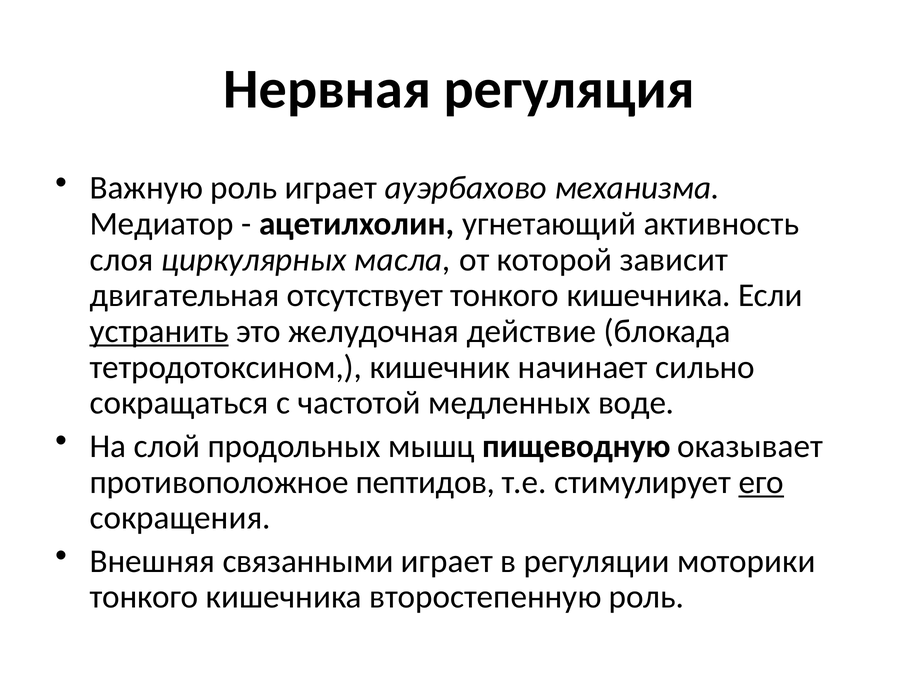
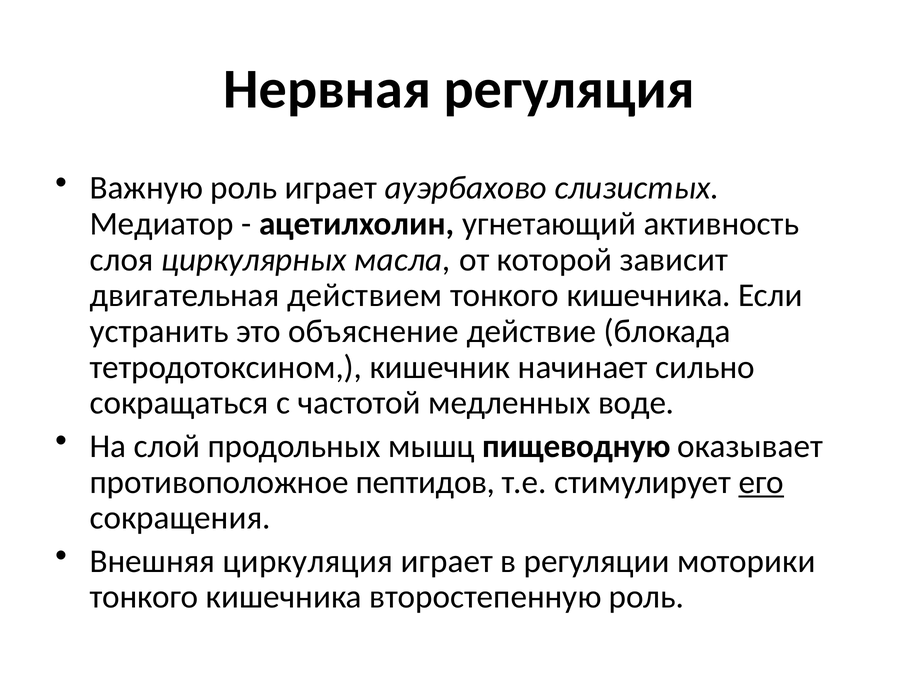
механизма: механизма -> слизистых (637, 188)
отсутствует: отсутствует -> действием (365, 295)
устранить underline: present -> none (159, 331)
желудочная: желудочная -> объяснение (374, 331)
связанными: связанными -> циркуляция (308, 561)
